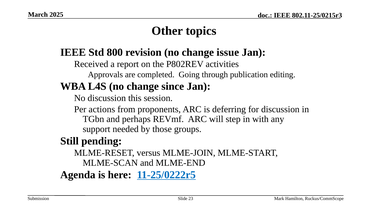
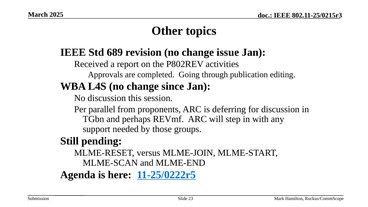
800: 800 -> 689 (115, 52)
actions: actions -> parallel (102, 109)
